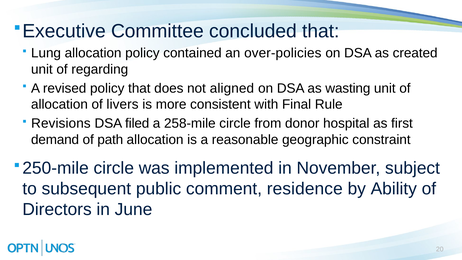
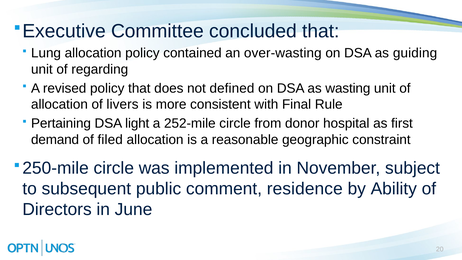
over-policies: over-policies -> over-wasting (283, 53)
created: created -> guiding (415, 53)
aligned: aligned -> defined (232, 88)
Revisions: Revisions -> Pertaining (61, 123)
filed: filed -> light (137, 123)
258-mile: 258-mile -> 252-mile (190, 123)
path: path -> filed (110, 140)
